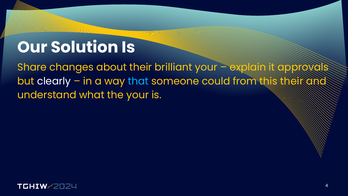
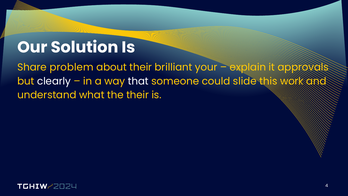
changes: changes -> problem (72, 67)
that colour: light blue -> white (138, 81)
from: from -> slide (245, 81)
this their: their -> work (292, 81)
the your: your -> their (138, 95)
